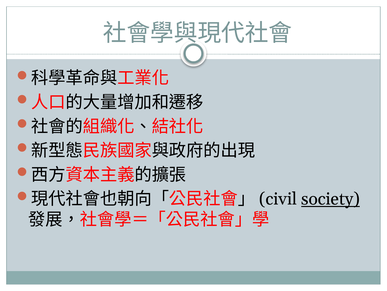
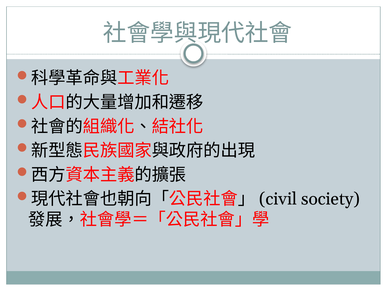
society underline: present -> none (331, 199)
